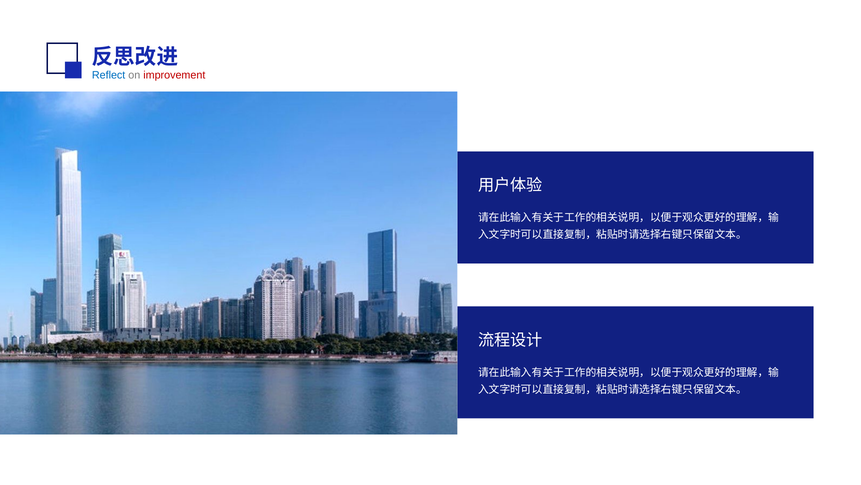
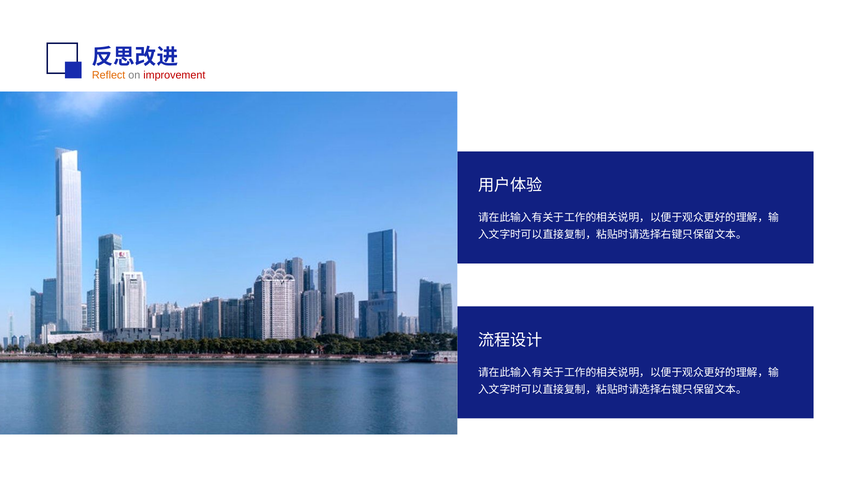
Reflect colour: blue -> orange (109, 75)
